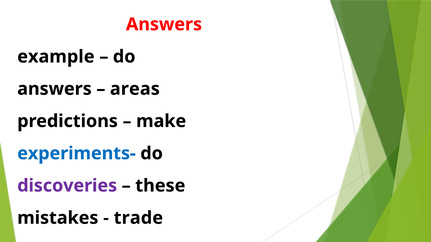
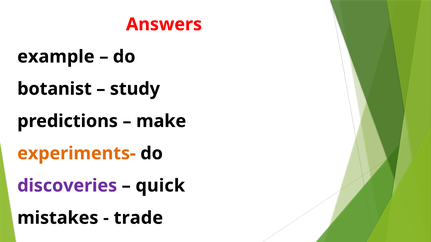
answers: answers -> botanist (54, 89)
areas: areas -> study (135, 89)
experiments- colour: blue -> orange (76, 154)
these: these -> quick (160, 186)
